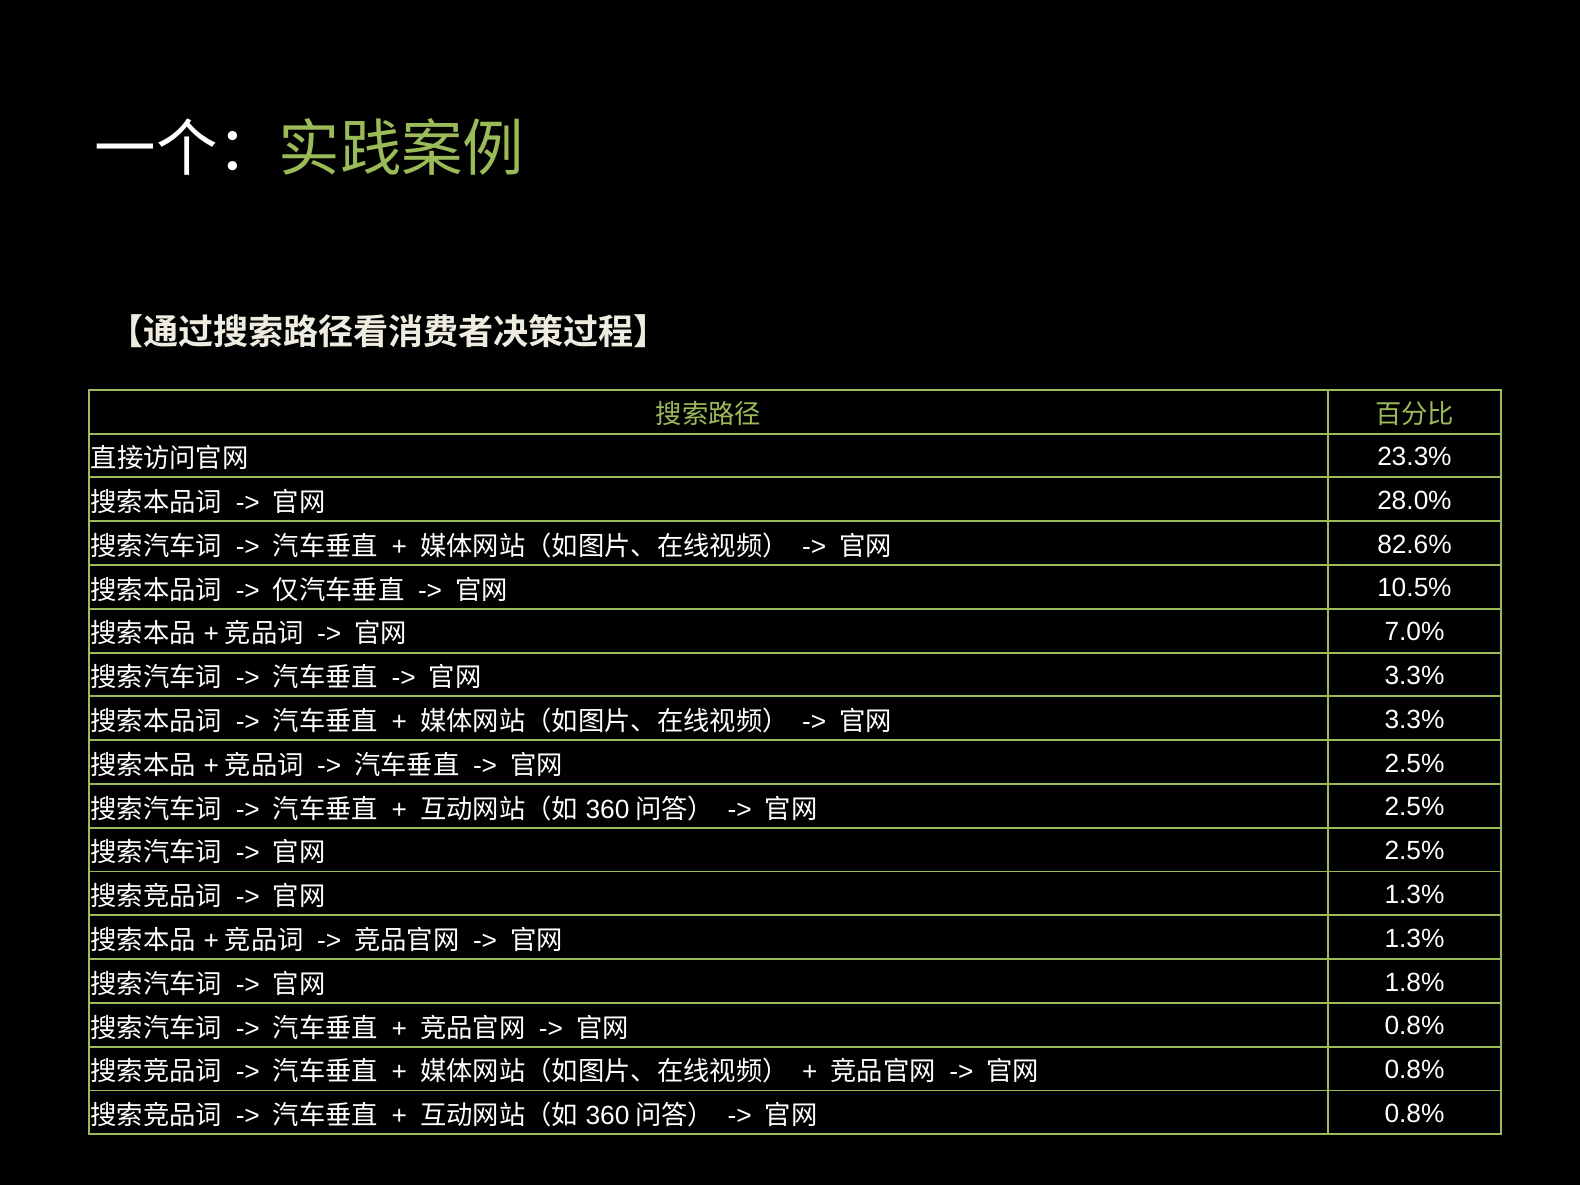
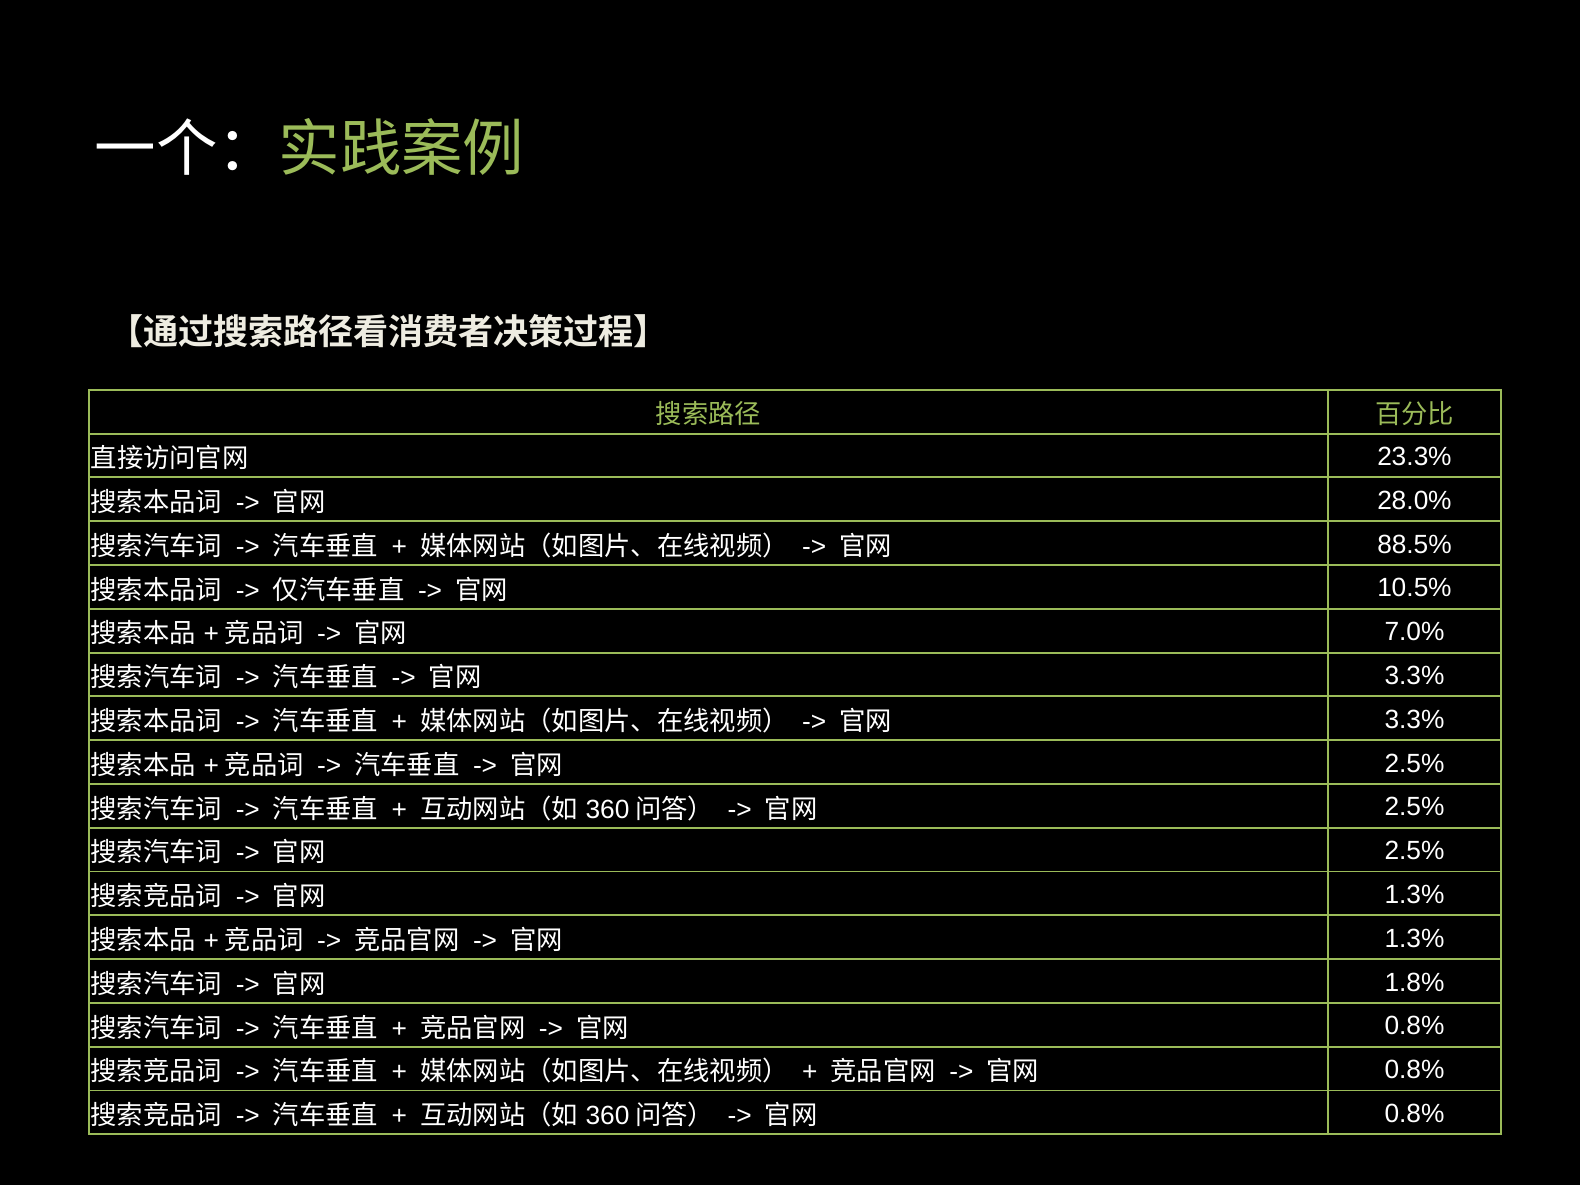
82.6%: 82.6% -> 88.5% (1414, 544)
